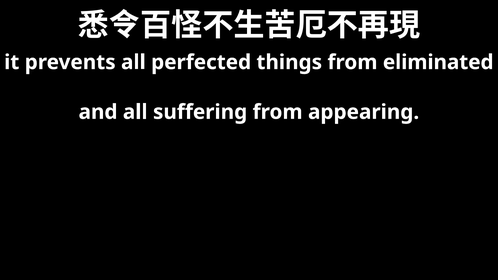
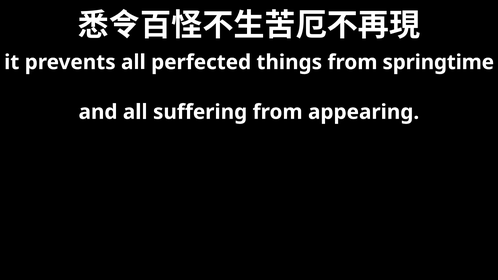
eliminated: eliminated -> springtime (438, 62)
